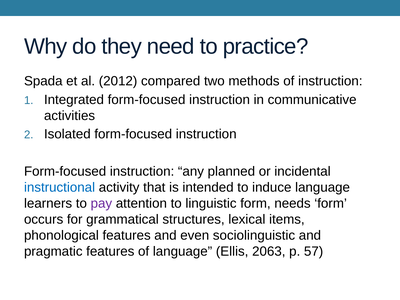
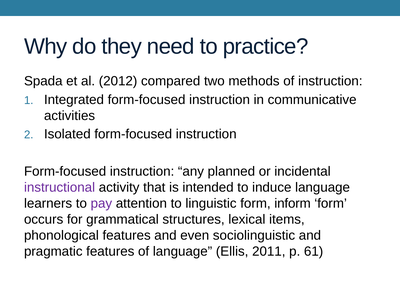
instructional colour: blue -> purple (60, 188)
needs: needs -> inform (293, 204)
2063: 2063 -> 2011 (269, 252)
57: 57 -> 61 (314, 252)
